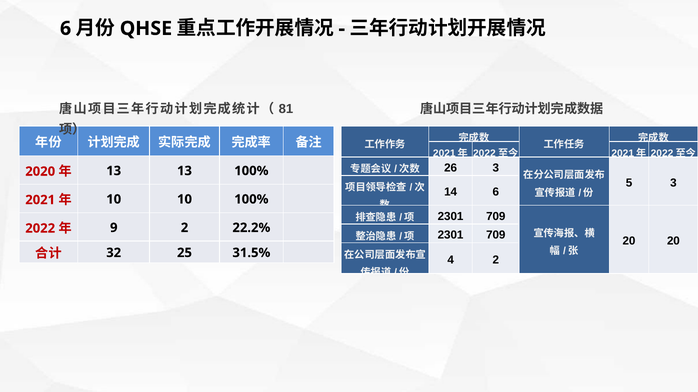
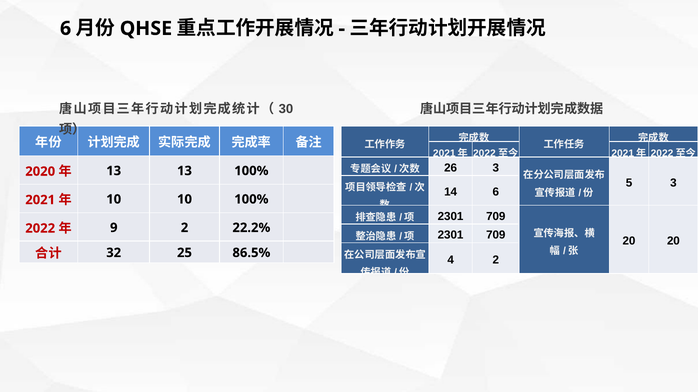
81: 81 -> 30 (286, 109)
31.5%: 31.5% -> 86.5% (251, 253)
